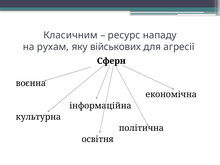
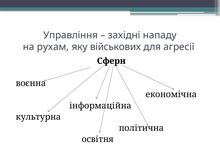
Класичним: Класичним -> Управління (71, 35)
ресурс: ресурс -> західні (124, 35)
